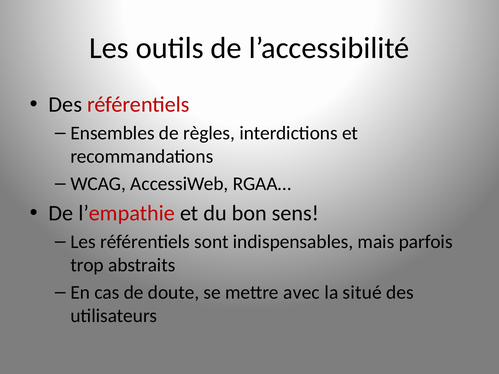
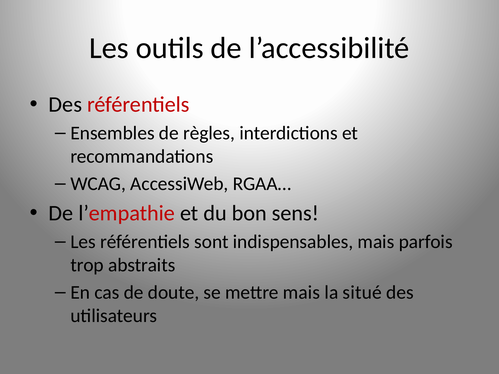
mettre avec: avec -> mais (302, 293)
